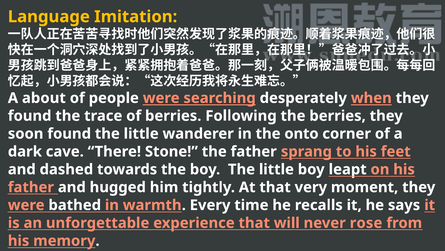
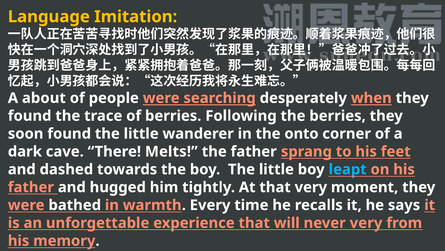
Stone: Stone -> Melts (171, 151)
leapt colour: white -> light blue (348, 169)
never rose: rose -> very (366, 222)
